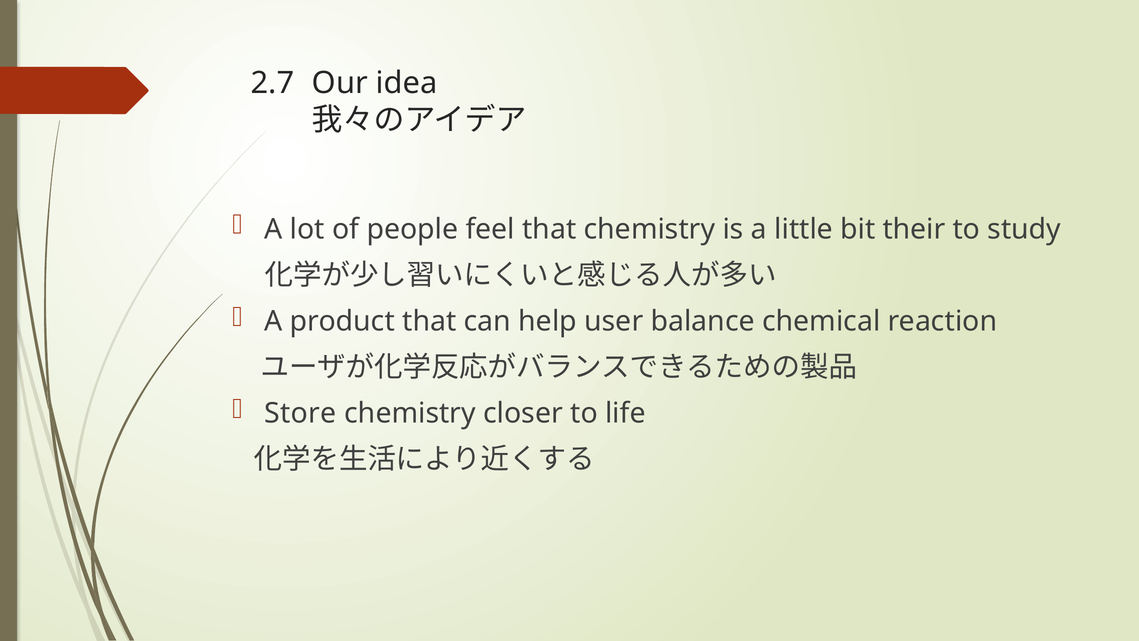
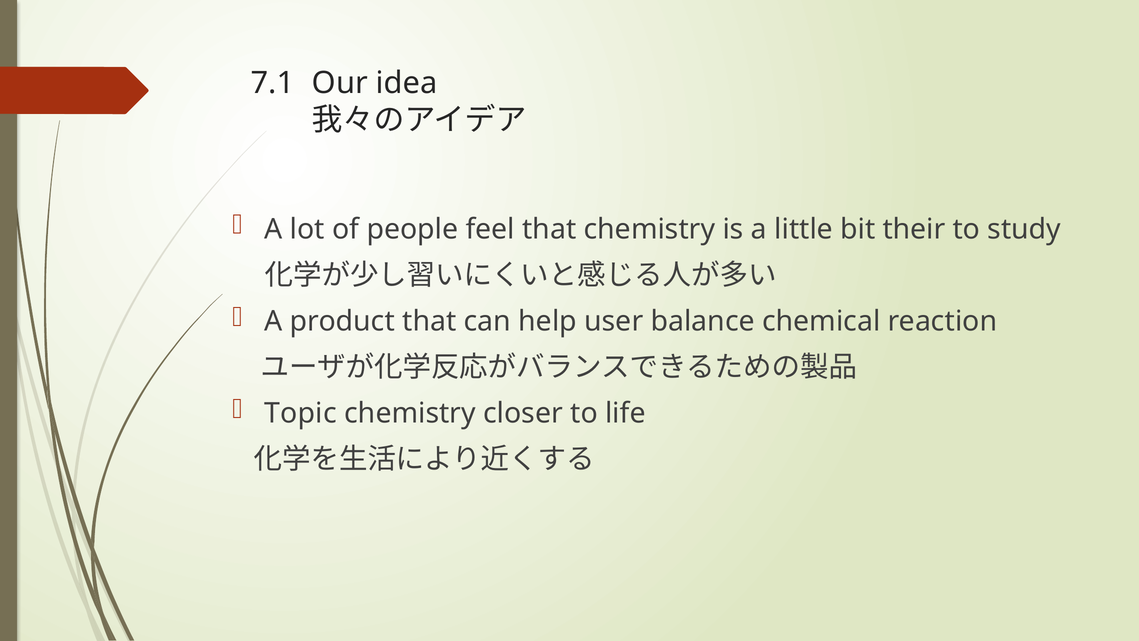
2.7: 2.7 -> 7.1 (273, 83)
Store: Store -> Topic (301, 413)
